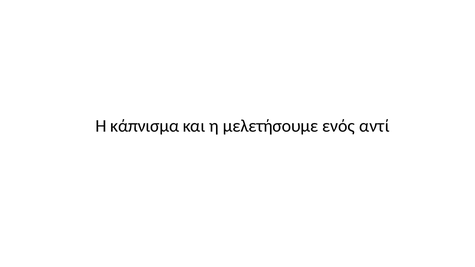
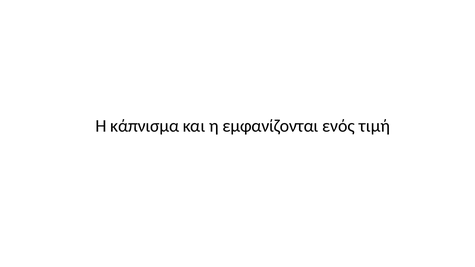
μελετήσουμε: μελετήσουμε -> εμφανίζονται (271, 126)
αντί: αντί -> τιμή (374, 126)
